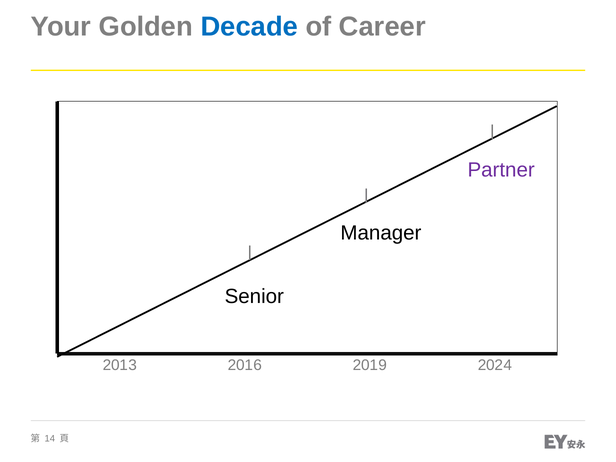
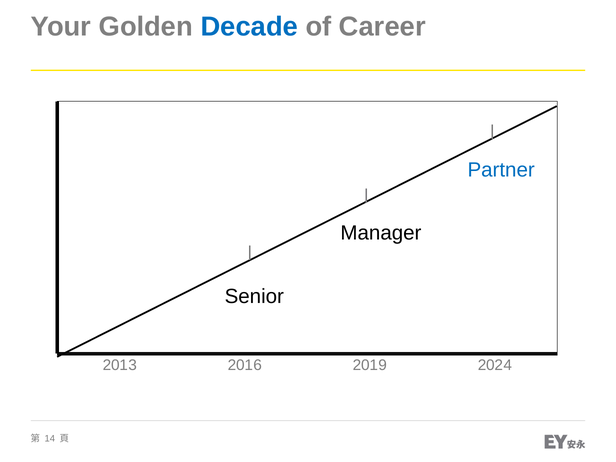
Partner colour: purple -> blue (501, 170)
